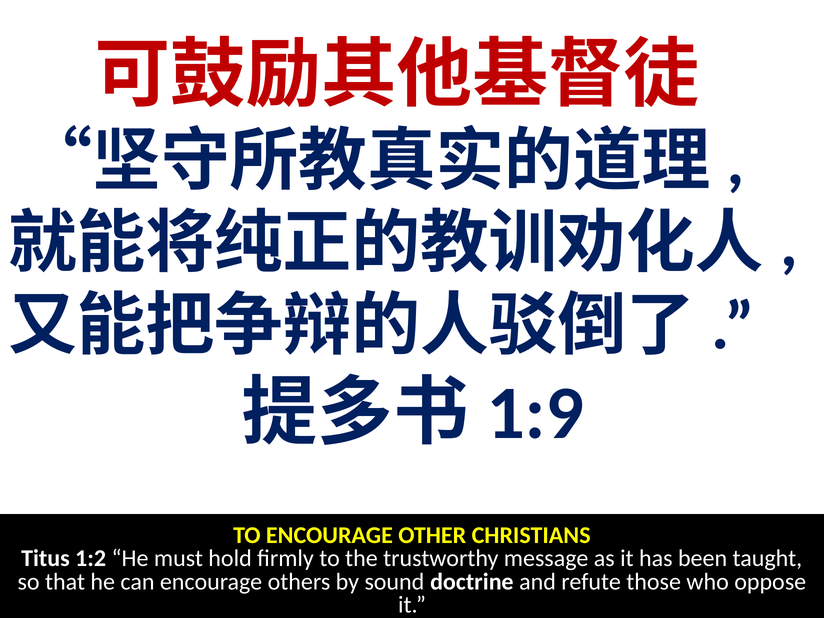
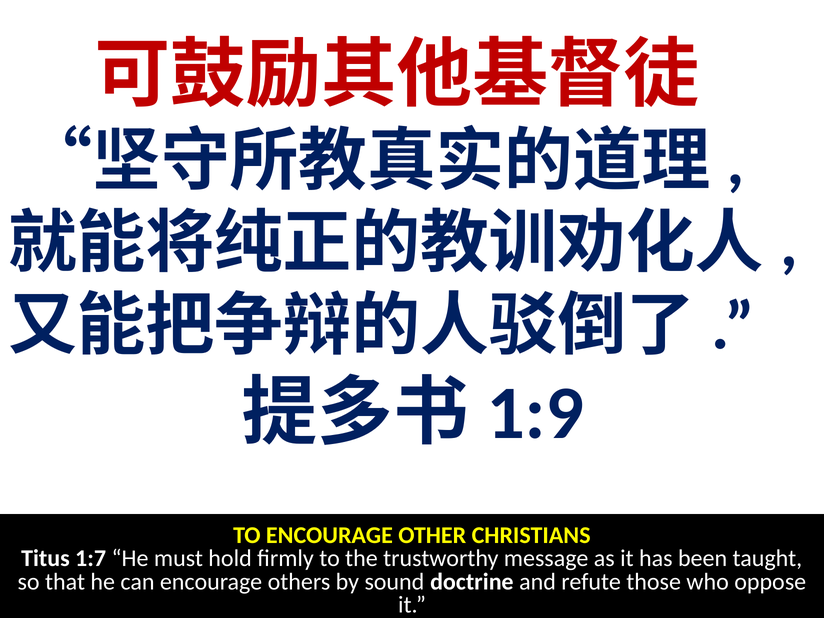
1:2: 1:2 -> 1:7 (91, 559)
